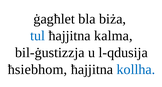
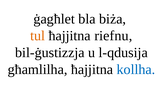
tul colour: blue -> orange (38, 36)
kalma: kalma -> riefnu (113, 36)
ħsiebhom: ħsiebhom -> għamlilha (38, 70)
